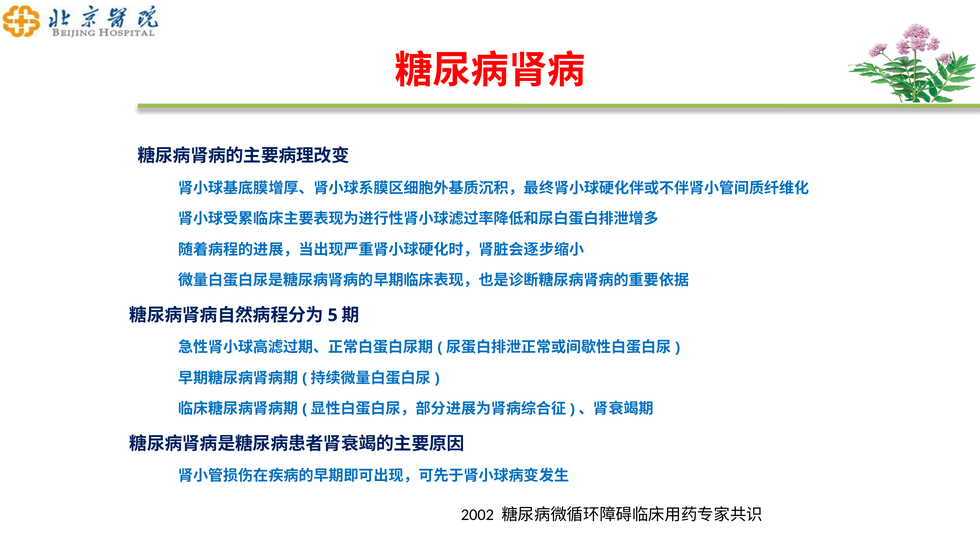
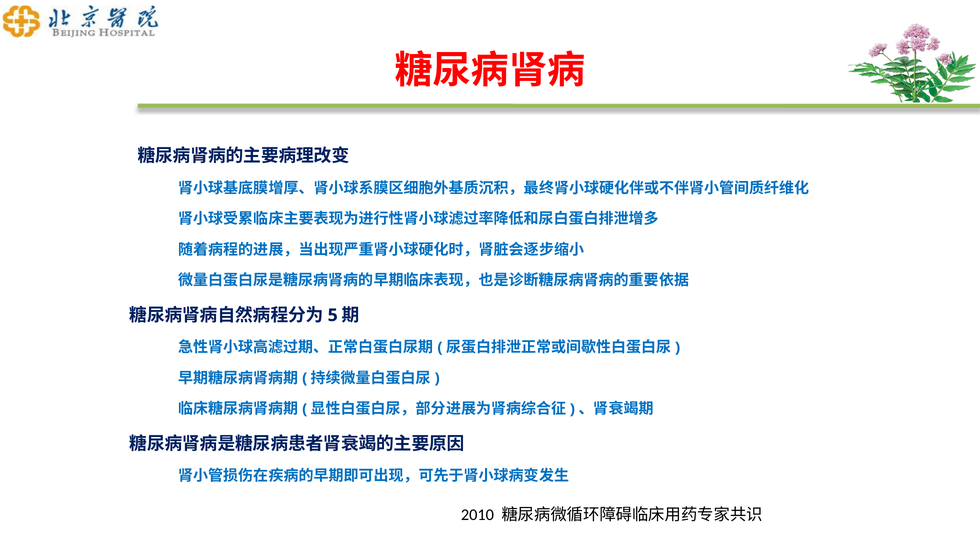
2002: 2002 -> 2010 (477, 515)
